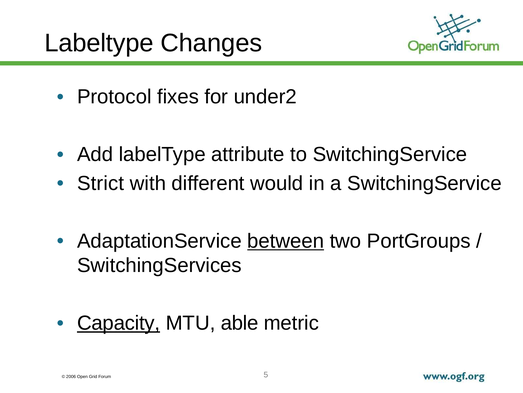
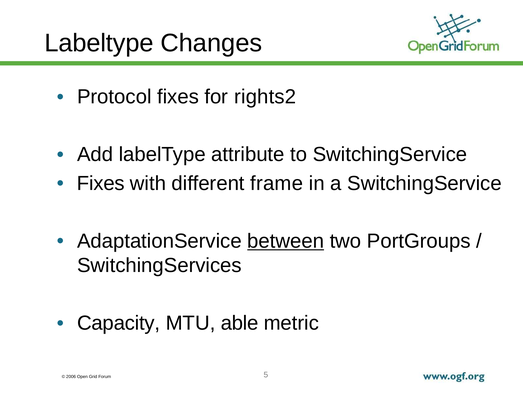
under2: under2 -> rights2 (265, 97)
Strict: Strict -> Fixes (101, 183)
would: would -> frame (277, 183)
Capacity underline: present -> none (119, 323)
